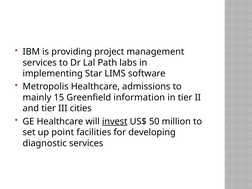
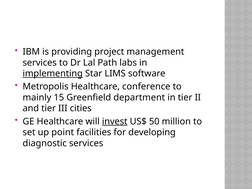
implementing underline: none -> present (53, 74)
admissions: admissions -> conference (146, 87)
information: information -> department (139, 97)
